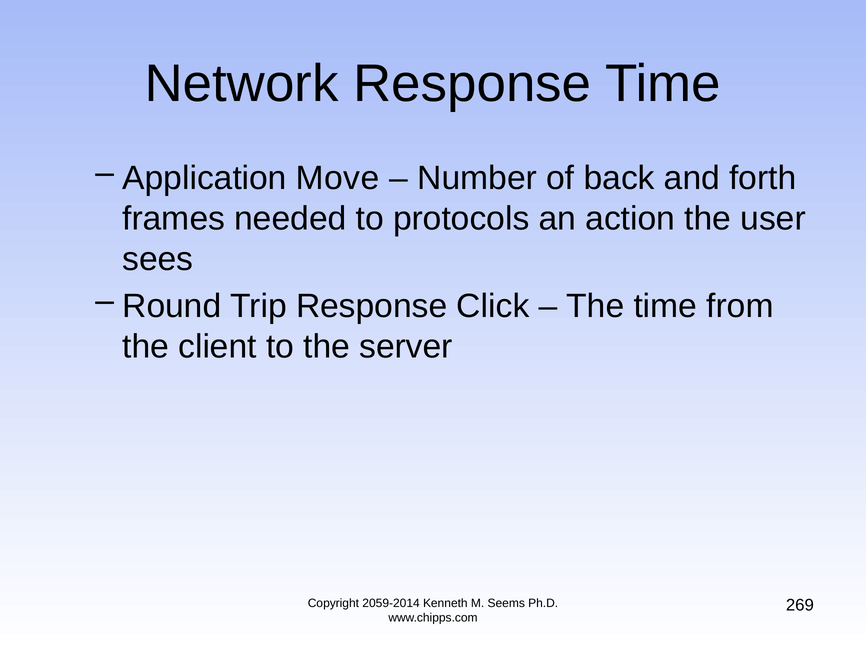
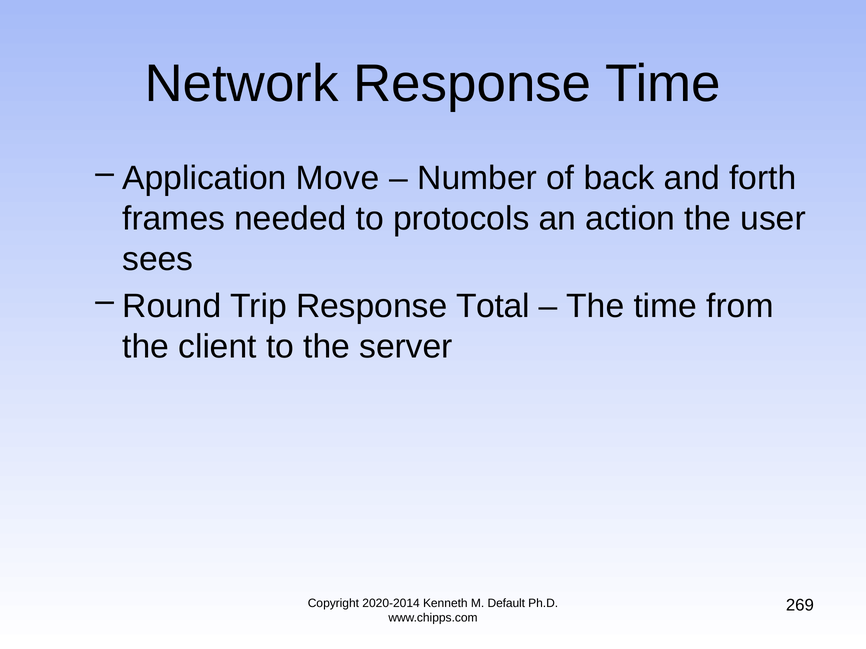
Click: Click -> Total (493, 307)
2059-2014: 2059-2014 -> 2020-2014 (391, 604)
Seems: Seems -> Default (506, 604)
